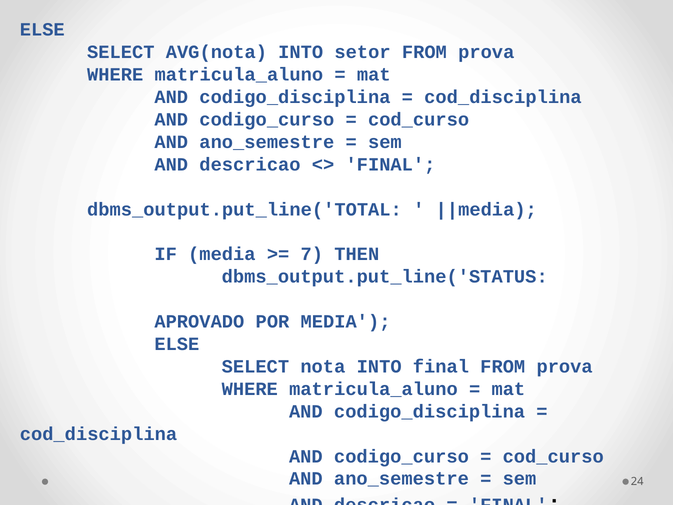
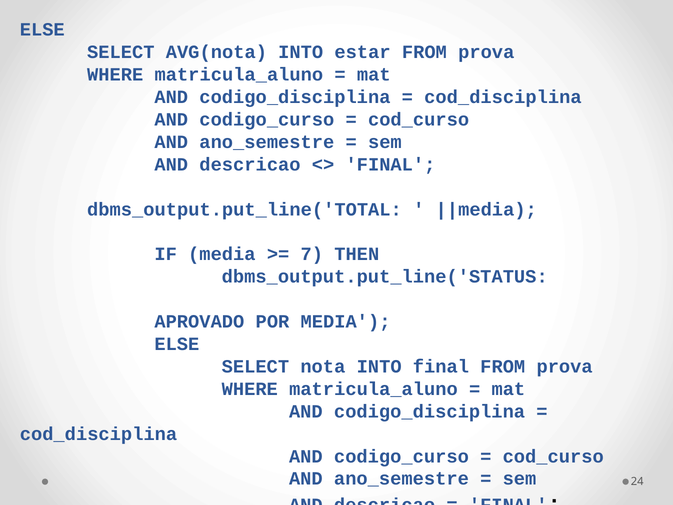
setor: setor -> estar (363, 52)
